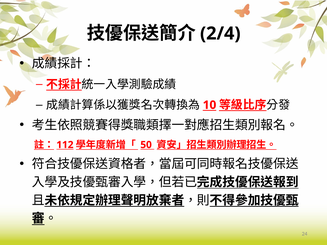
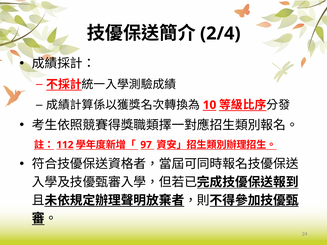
50: 50 -> 97 (146, 145)
